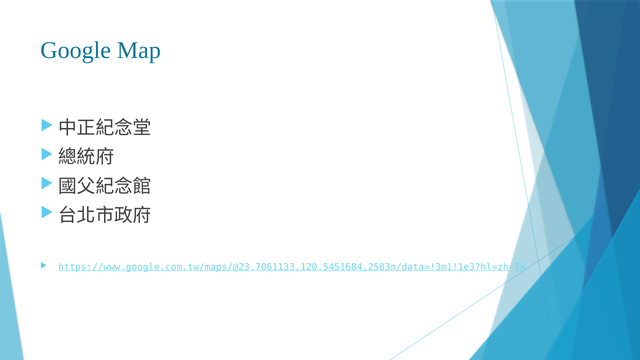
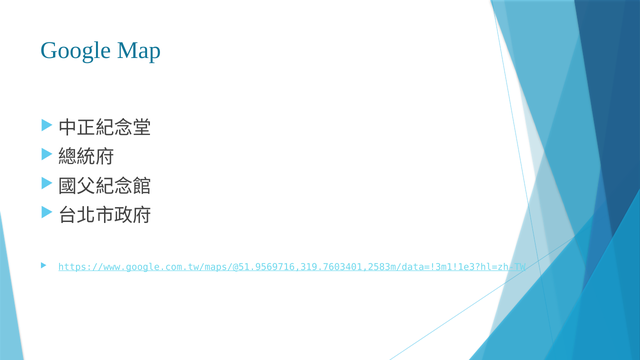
https://www.google.com.tw/maps/@23.7061133,120.5451684,2583m/data=!3m1!1e3?hl=zh-TW: https://www.google.com.tw/maps/@23.7061133,120.5451684,2583m/data=!3m1!1e3?hl=zh-TW -> https://www.google.com.tw/maps/@51.9569716,319.7603401,2583m/data=!3m1!1e3?hl=zh-TW (292, 267)
